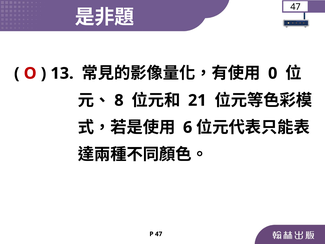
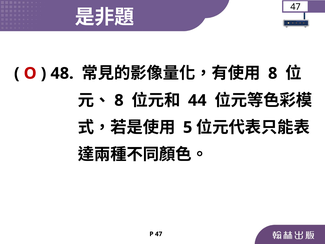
13: 13 -> 48 (62, 73)
0: 0 -> 8 (273, 73)
21: 21 -> 44 (197, 100)
6: 6 -> 5 (188, 127)
